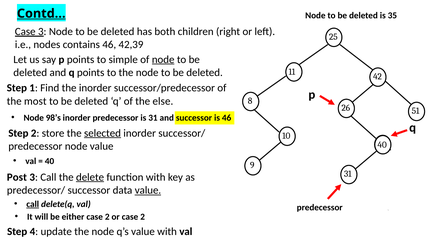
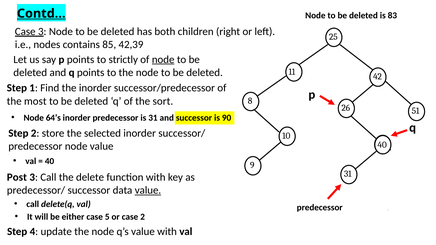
35: 35 -> 83 (392, 16)
contains 46: 46 -> 85 (109, 45)
simple: simple -> strictly (123, 60)
else: else -> sort (163, 101)
98’s: 98’s -> 64’s (53, 118)
is 46: 46 -> 90 (227, 118)
selected underline: present -> none (102, 133)
delete underline: present -> none (90, 177)
call underline: present -> none (33, 204)
either case 2: 2 -> 5 (107, 217)
